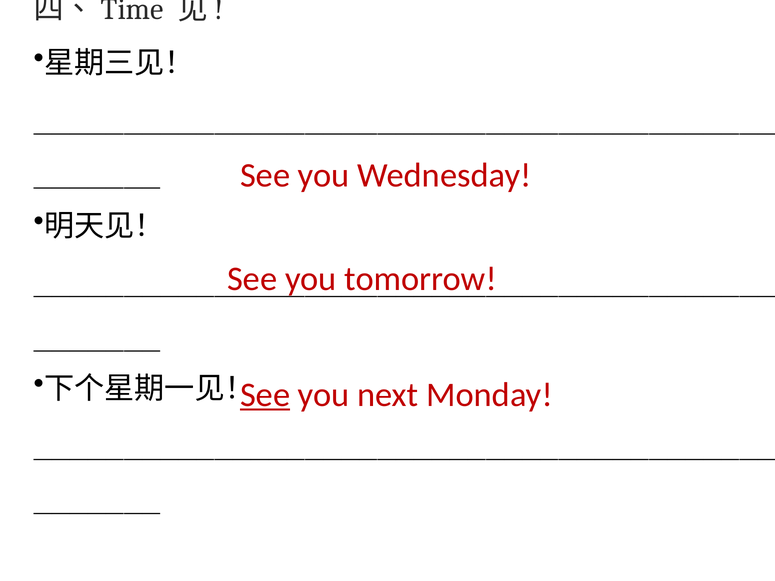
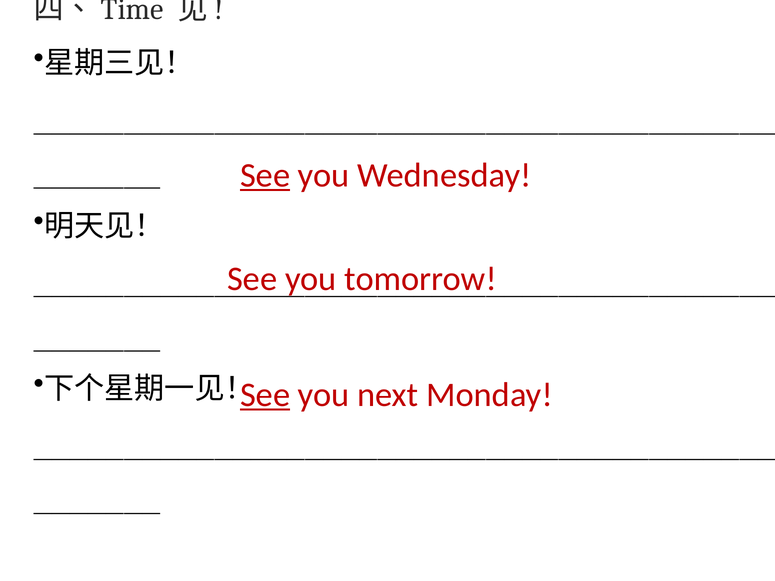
See underline: none -> present (265, 175)
